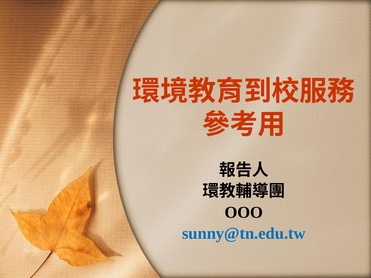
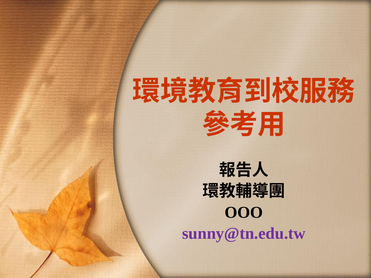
sunny@tn.edu.tw colour: blue -> purple (244, 234)
